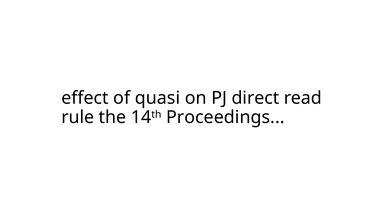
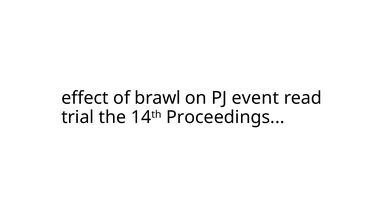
quasi: quasi -> brawl (158, 98)
direct: direct -> event (255, 98)
rule: rule -> trial (78, 117)
